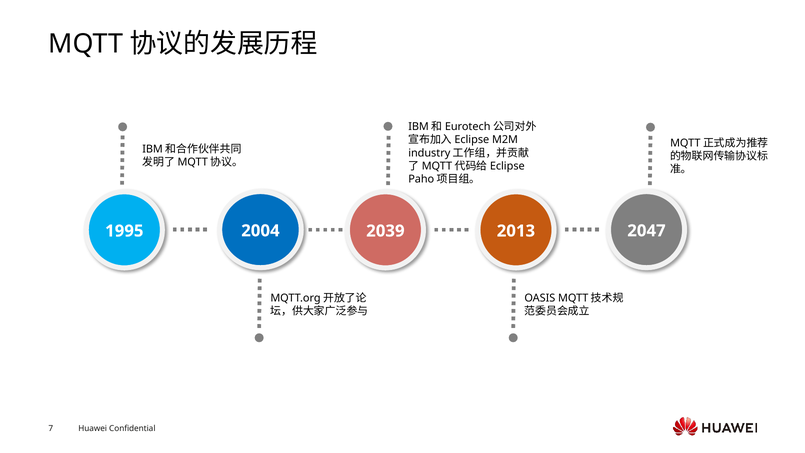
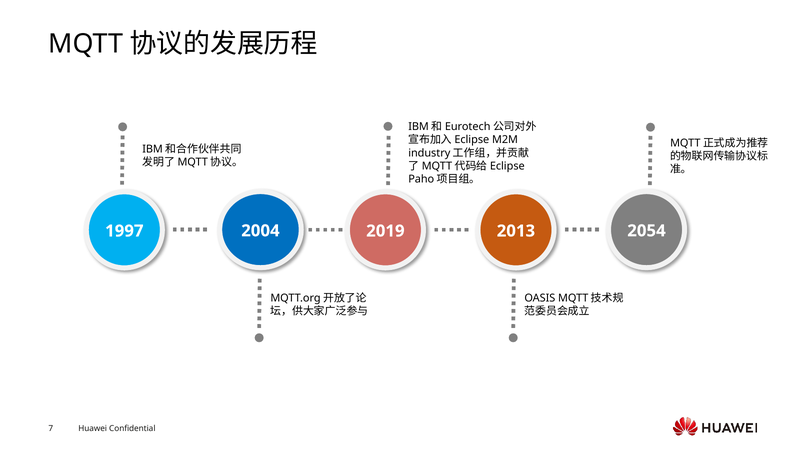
2047: 2047 -> 2054 (646, 231)
1995: 1995 -> 1997 (124, 231)
2039: 2039 -> 2019 (385, 231)
